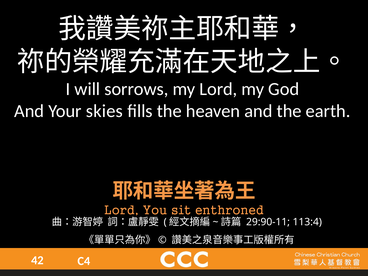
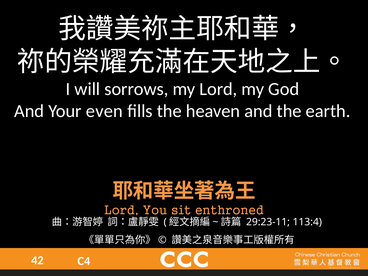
skies: skies -> even (104, 111)
29:90-11: 29:90-11 -> 29:23-11 (268, 222)
